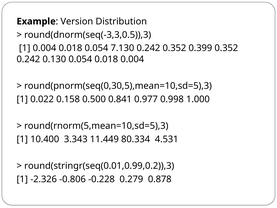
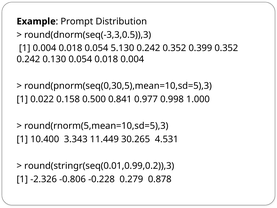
Version: Version -> Prompt (77, 21)
7.130: 7.130 -> 5.130 (122, 48)
80.334: 80.334 -> 30.265 (136, 139)
